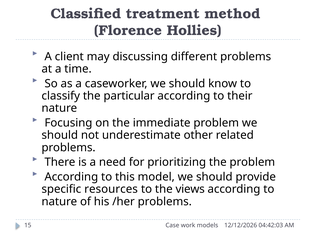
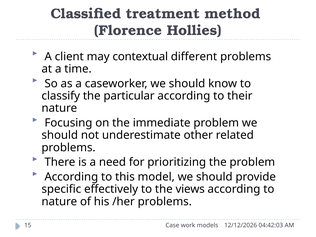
discussing: discussing -> contextual (140, 57)
resources: resources -> effectively (111, 189)
